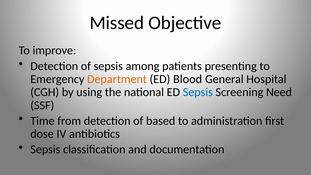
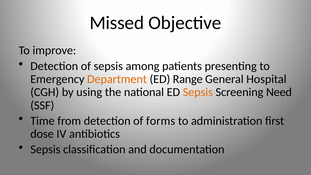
Blood: Blood -> Range (188, 79)
Sepsis colour: blue -> orange (198, 92)
based: based -> forms (161, 121)
